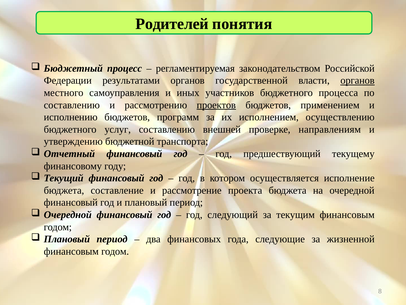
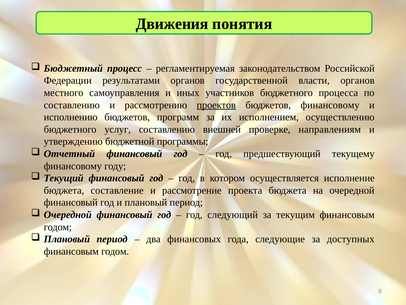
Родителей: Родителей -> Движения (172, 24)
органов underline: present -> none (358, 80)
бюджетов применением: применением -> финансовому (330, 105)
транспорта: транспорта -> программы (183, 141)
жизненной: жизненной -> доступных (351, 239)
